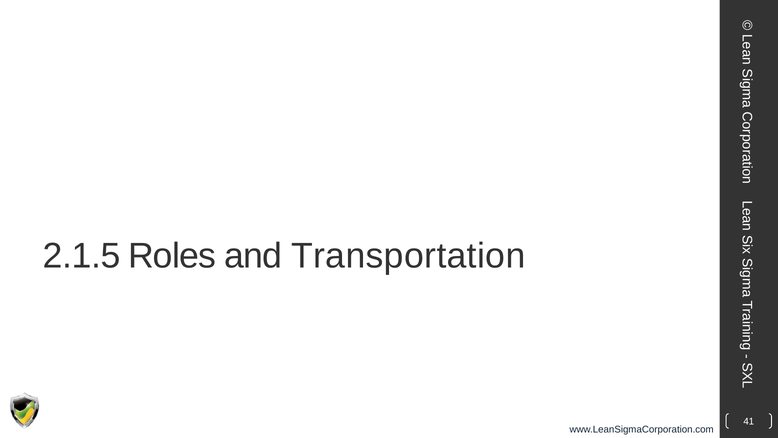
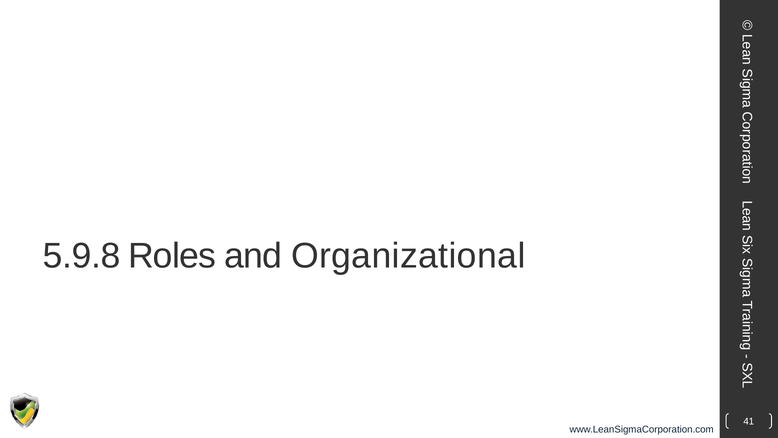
2.1.5: 2.1.5 -> 5.9.8 (82, 256)
Transportation: Transportation -> Organizational (408, 256)
